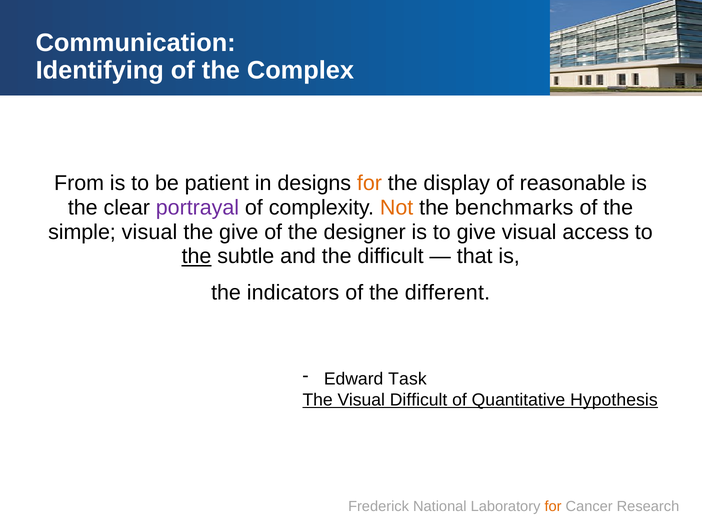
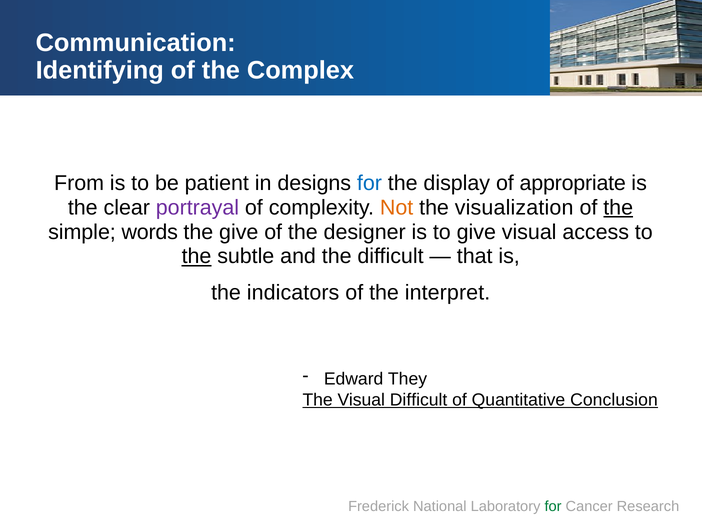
for colour: orange -> blue (369, 183)
reasonable: reasonable -> appropriate (573, 183)
benchmarks: benchmarks -> visualization (514, 208)
the underline: none -> present (618, 208)
simple visual: visual -> words (150, 232)
different: different -> interpret (448, 293)
Task: Task -> They (408, 379)
Hypothesis: Hypothesis -> Conclusion (614, 400)
for colour: orange -> green (553, 507)
